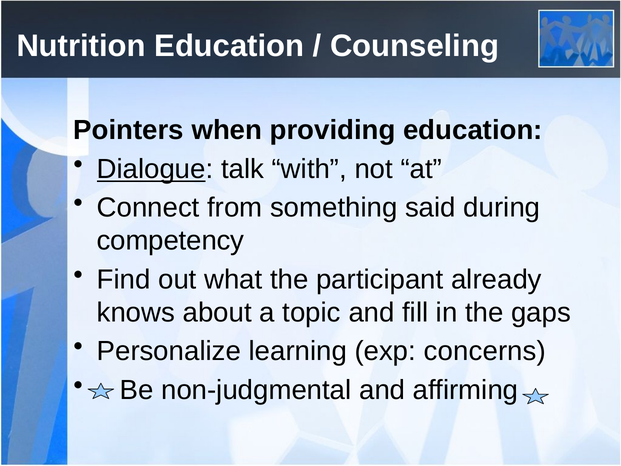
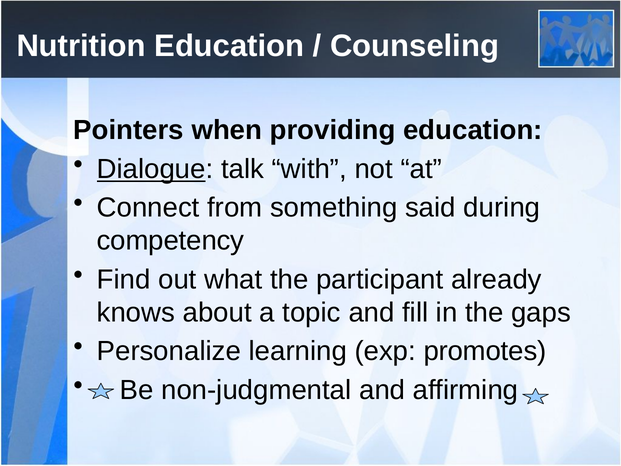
concerns: concerns -> promotes (485, 351)
